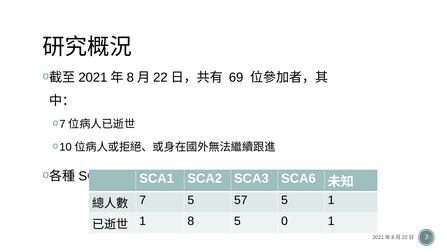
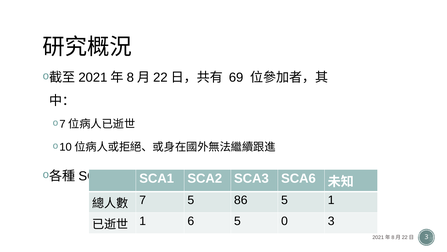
57: 57 -> 86 (241, 200)
1 8: 8 -> 6 (191, 221)
0 1: 1 -> 3 (331, 221)
